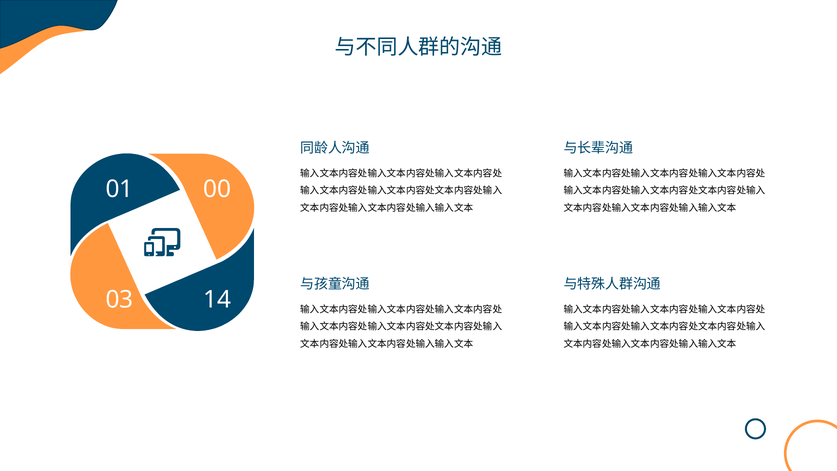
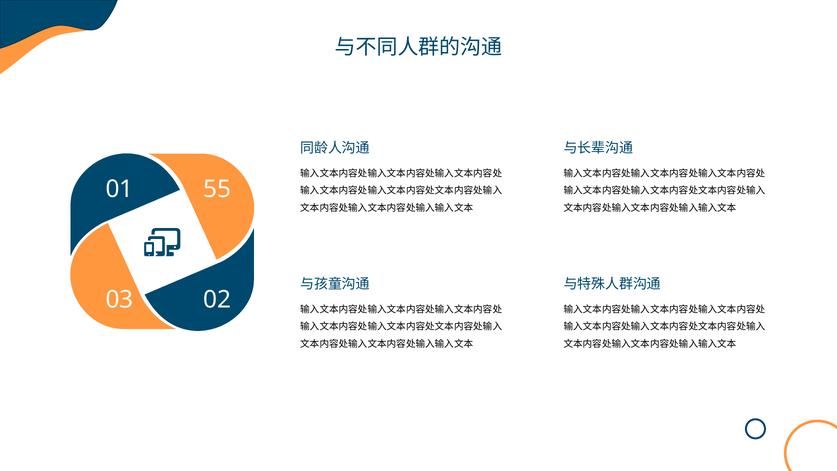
00: 00 -> 55 (217, 189)
14: 14 -> 02 (217, 299)
